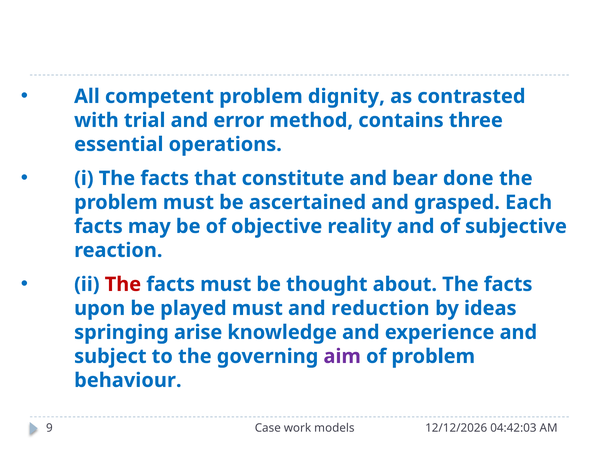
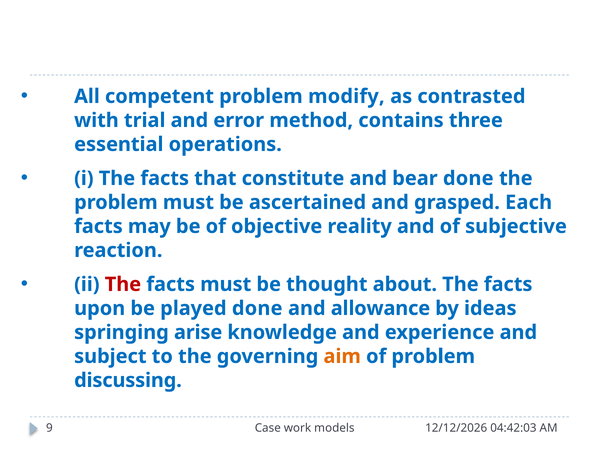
dignity: dignity -> modify (346, 96)
played must: must -> done (257, 308)
reduction: reduction -> allowance (380, 308)
aim colour: purple -> orange (342, 356)
behaviour: behaviour -> discussing (128, 380)
